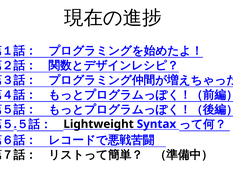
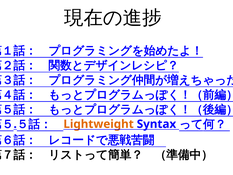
Lightweight colour: black -> orange (99, 124)
